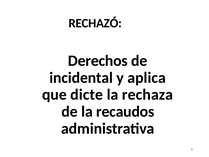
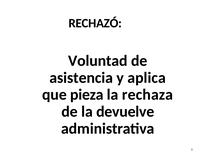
Derechos: Derechos -> Voluntad (98, 61)
incidental: incidental -> asistencia (81, 78)
dicte: dicte -> pieza (87, 94)
recaudos: recaudos -> devuelve (125, 111)
